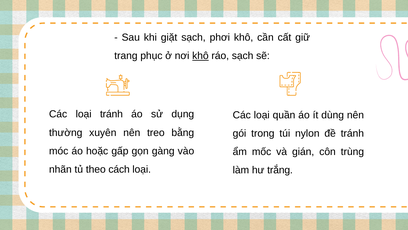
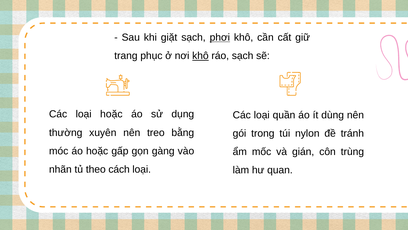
phơi underline: none -> present (220, 37)
loại tránh: tránh -> hoặc (111, 114)
trắng: trắng -> quan (280, 170)
